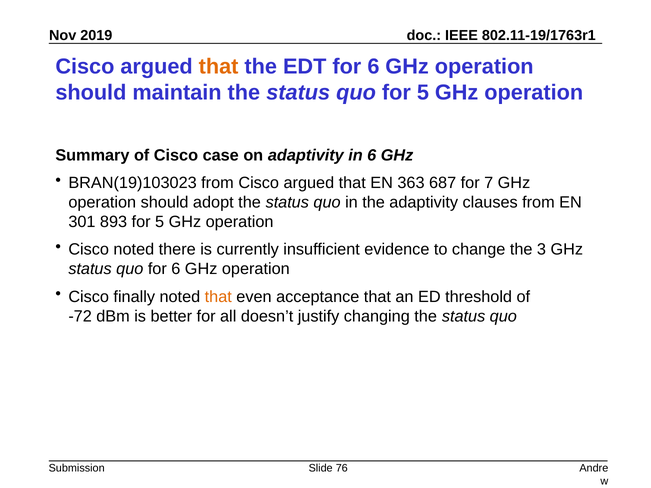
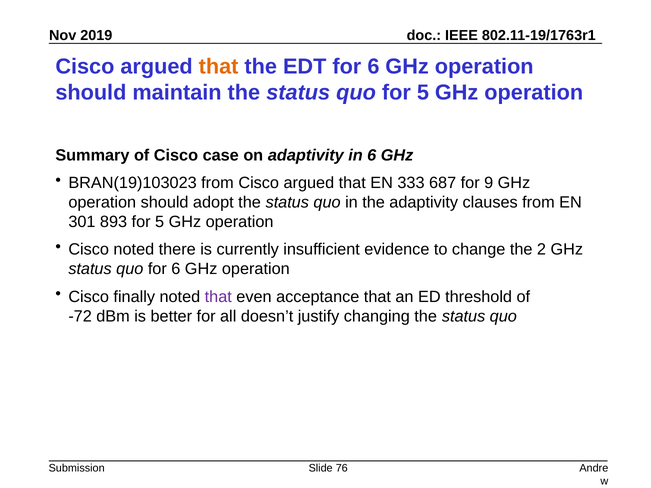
363: 363 -> 333 (411, 183)
7: 7 -> 9 (489, 183)
3: 3 -> 2 (541, 250)
that colour: orange -> purple (218, 297)
